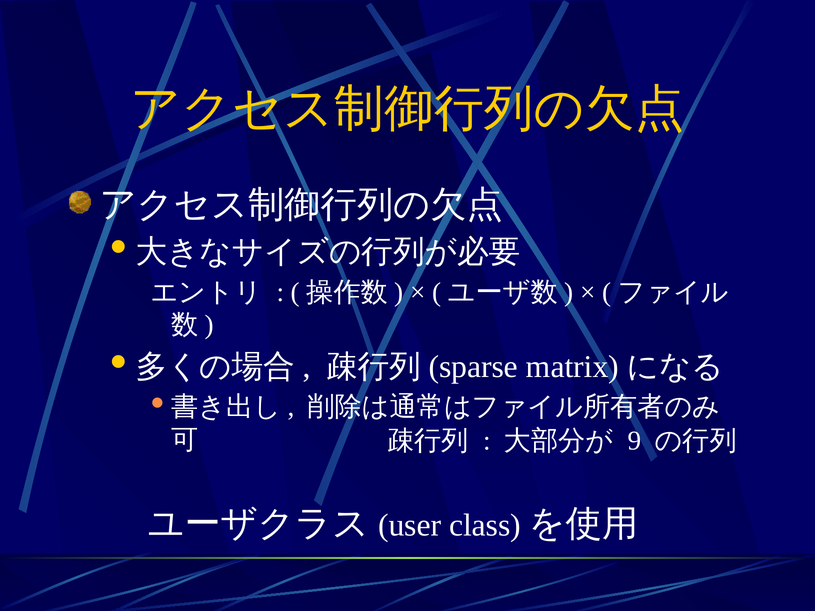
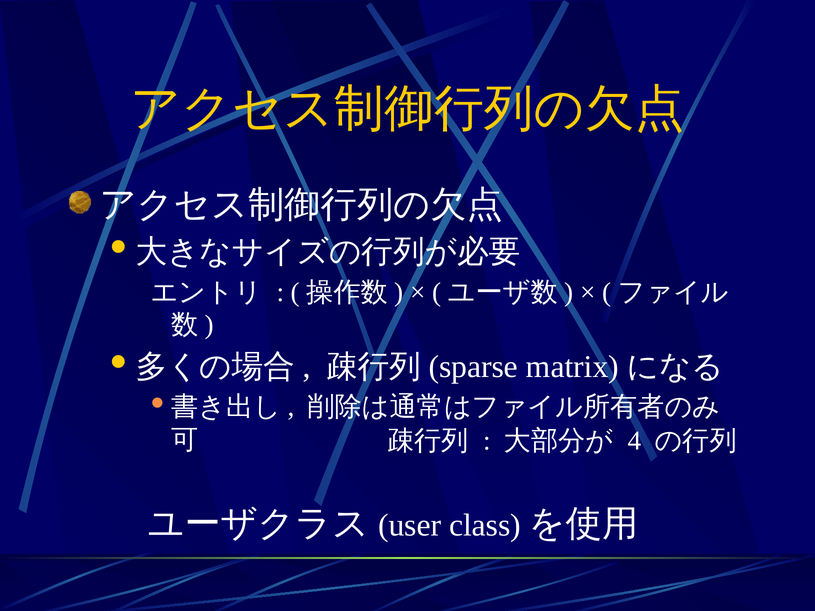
9: 9 -> 4 (635, 441)
